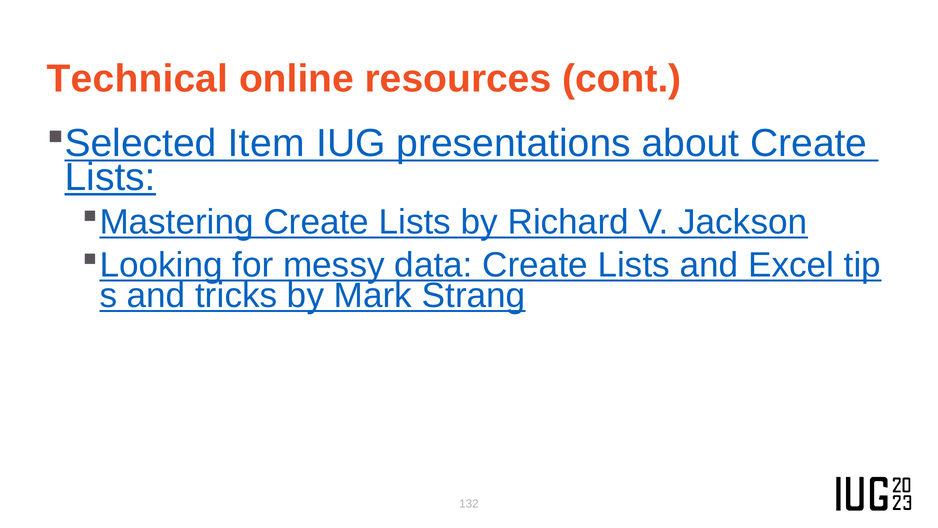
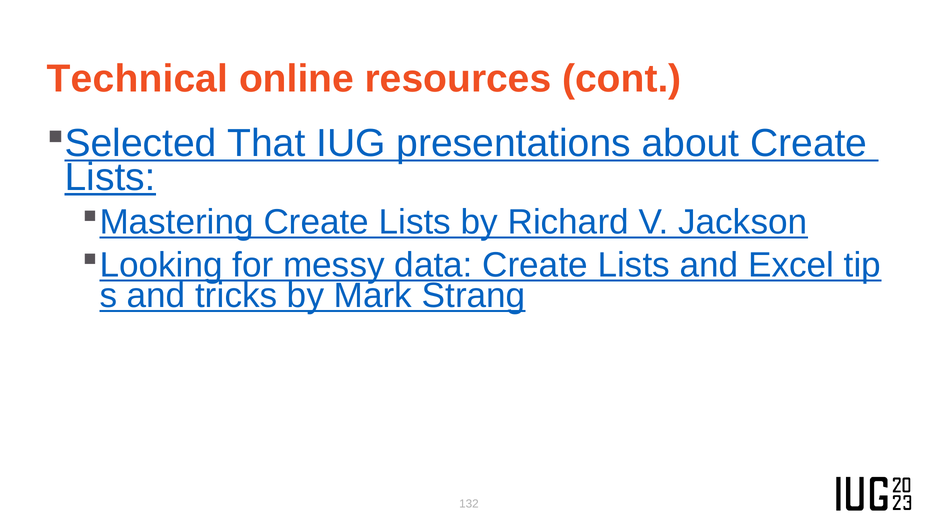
Item: Item -> That (266, 143)
